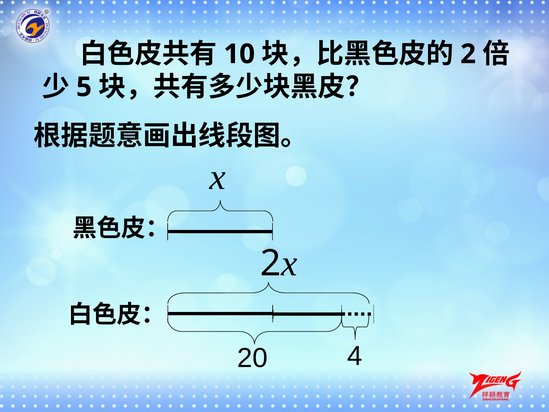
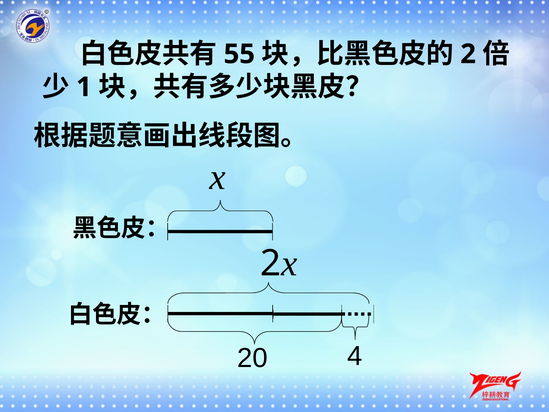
10: 10 -> 55 (239, 54)
5: 5 -> 1 (84, 87)
